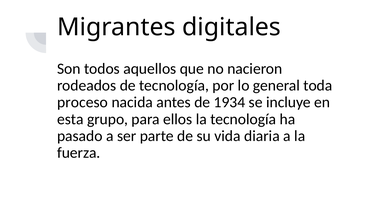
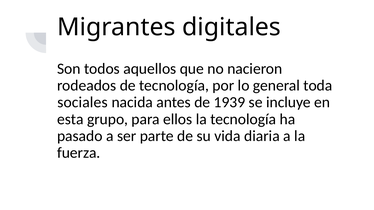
proceso: proceso -> sociales (82, 103)
1934: 1934 -> 1939 (229, 103)
